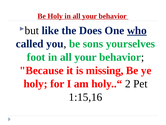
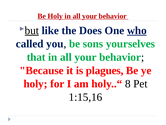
but underline: none -> present (32, 30)
foot: foot -> that (36, 57)
missing: missing -> plagues (105, 70)
2: 2 -> 8 (128, 83)
